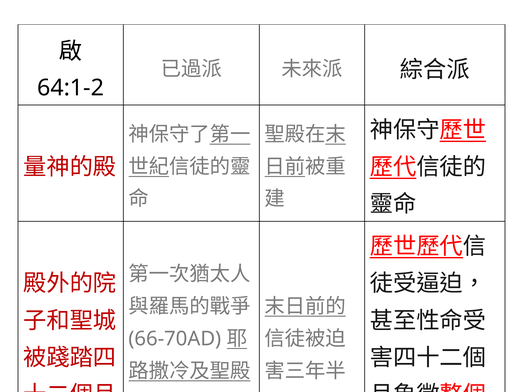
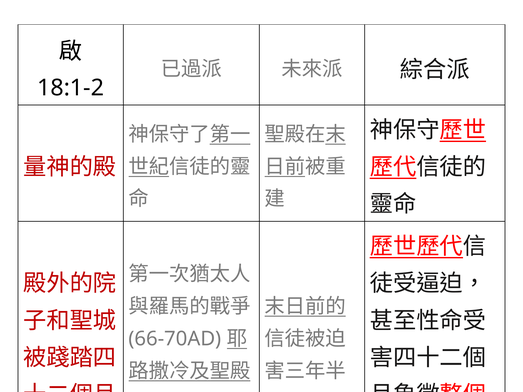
64:1-2: 64:1-2 -> 18:1-2 (71, 88)
